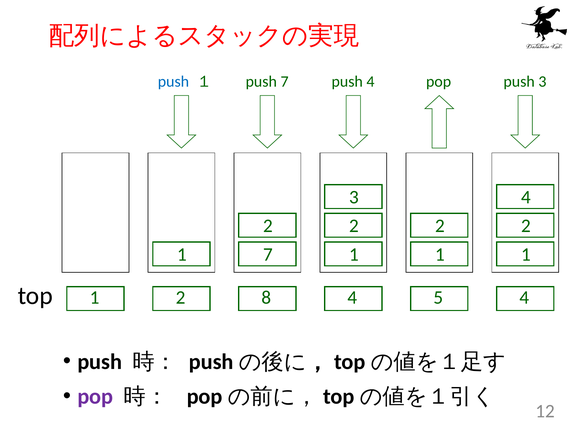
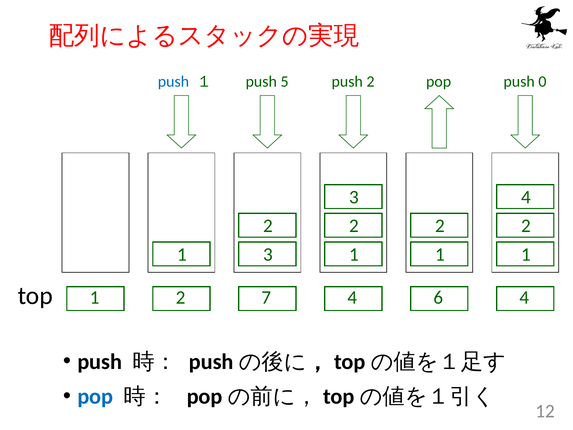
push 7: 7 -> 5 (285, 81)
push 4: 4 -> 2 (371, 81)
push 3: 3 -> 0 (542, 81)
1 7: 7 -> 3 (268, 254)
8: 8 -> 7 (266, 297)
5: 5 -> 6 (438, 297)
pop colour: purple -> blue (95, 396)
